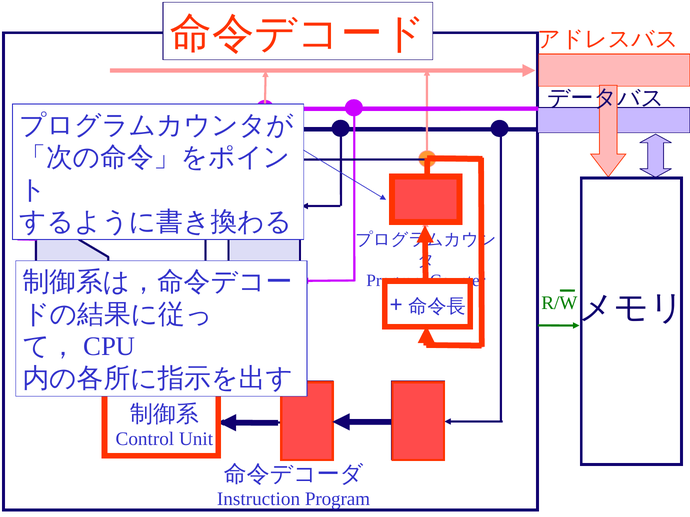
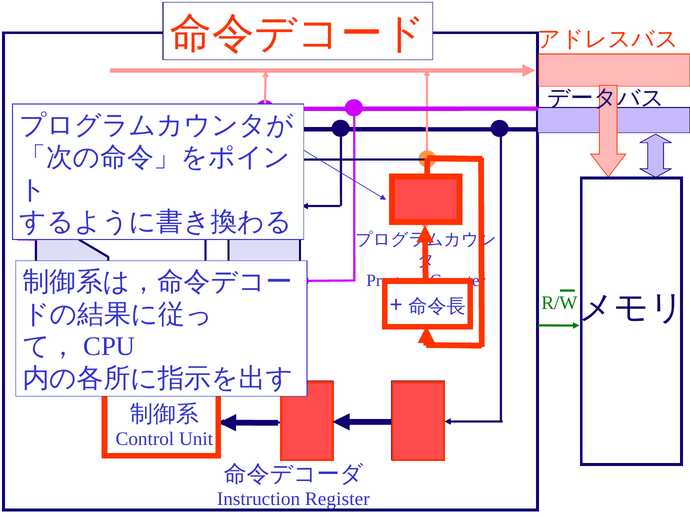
Instruction Program: Program -> Register (337, 500)
